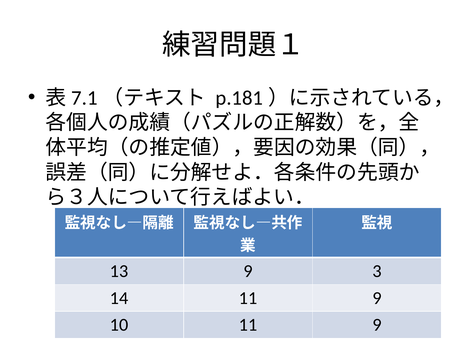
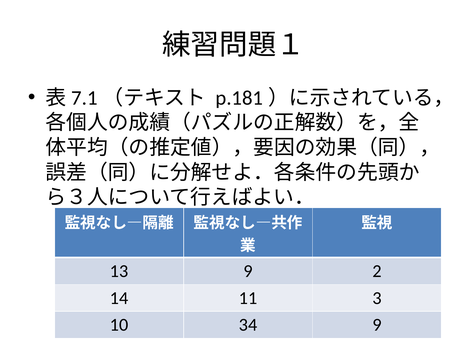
3: 3 -> 2 (377, 271)
14 11 9: 9 -> 3 (377, 298)
10 11: 11 -> 34 (248, 325)
